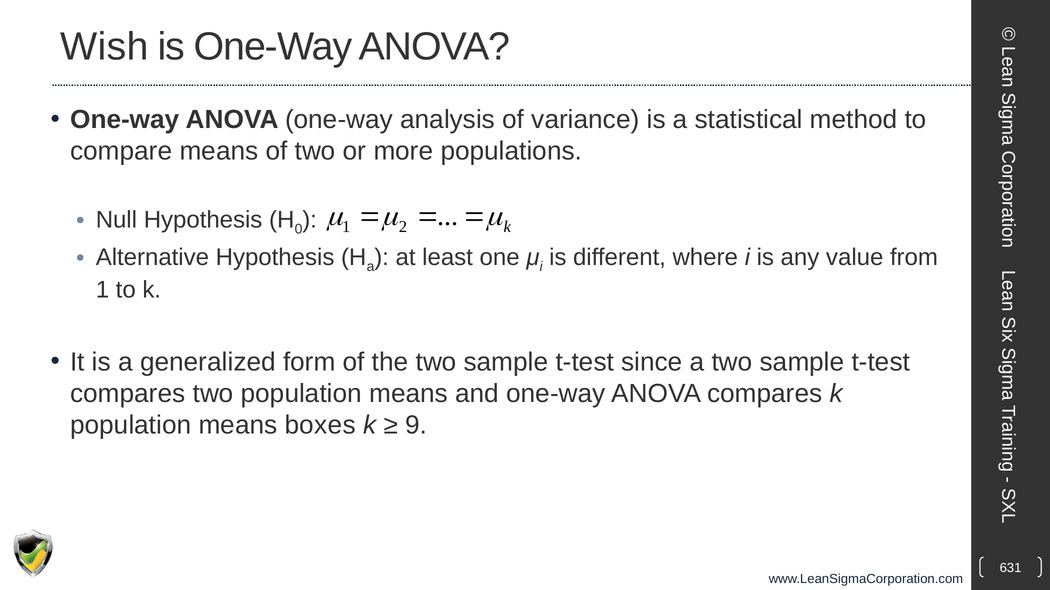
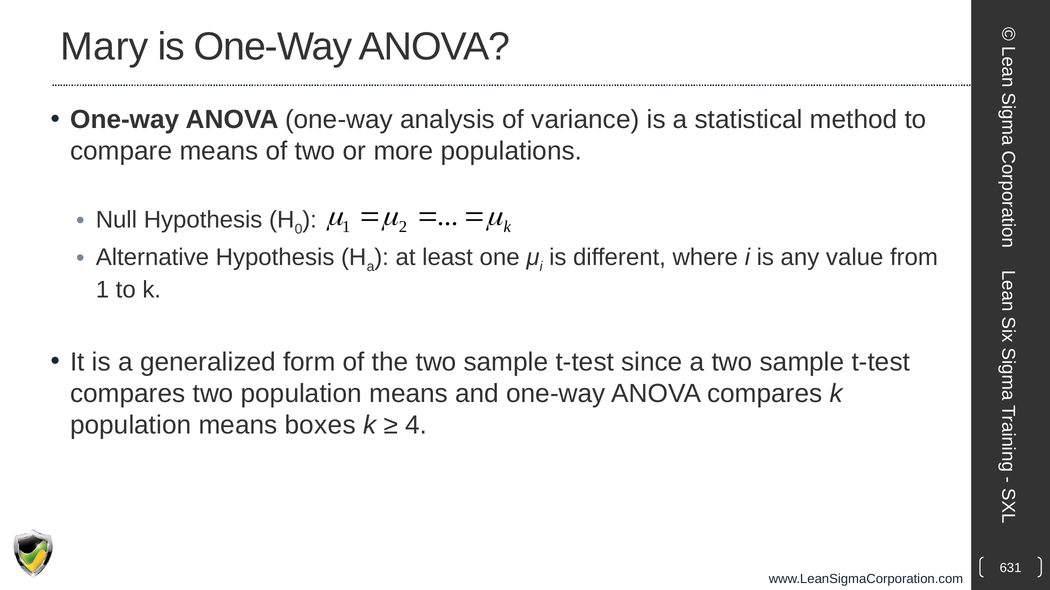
Wish: Wish -> Mary (104, 47)
9: 9 -> 4 (416, 426)
